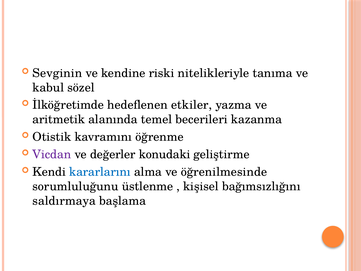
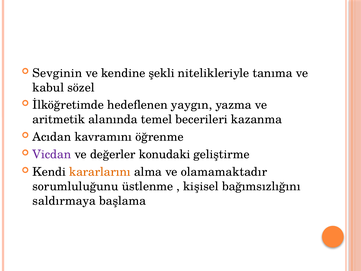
riski: riski -> şekli (162, 73)
etkiler: etkiler -> yaygın (192, 105)
Otistik: Otistik -> Acıdan (52, 137)
kararlarını colour: blue -> orange (100, 172)
öğrenilmesinde: öğrenilmesinde -> olamamaktadır (224, 172)
